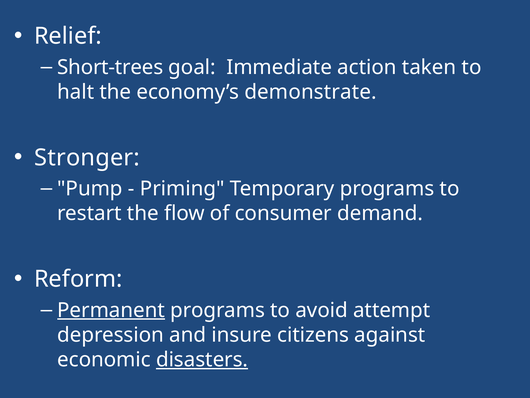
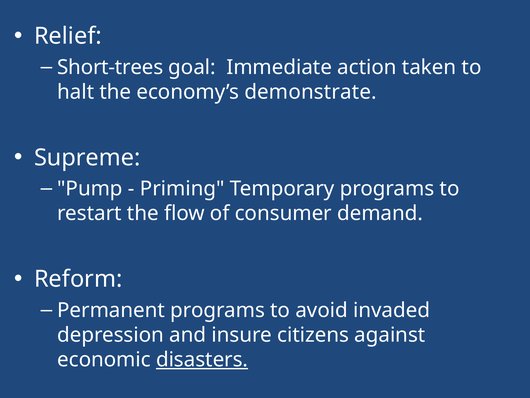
Stronger: Stronger -> Supreme (87, 157)
Permanent underline: present -> none (111, 310)
attempt: attempt -> invaded (392, 310)
